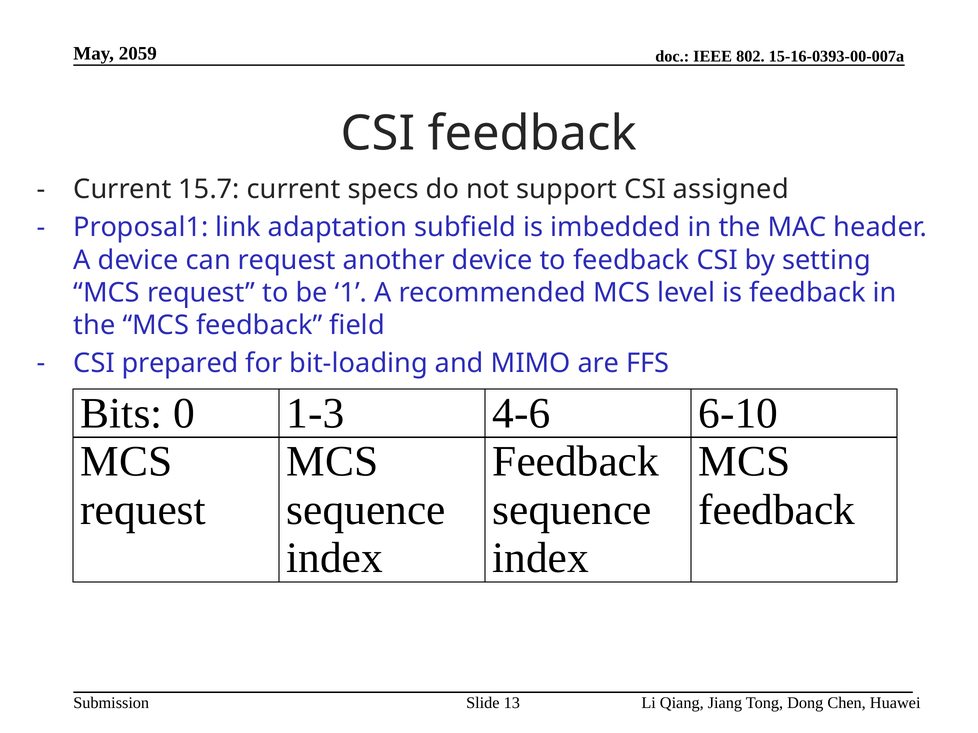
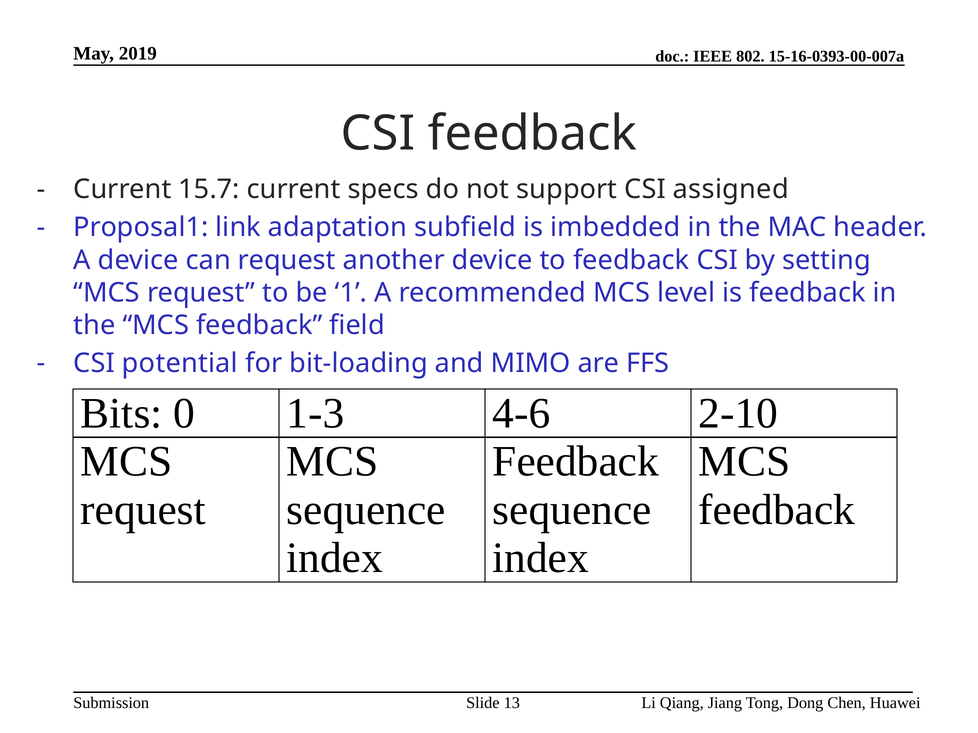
2059: 2059 -> 2019 (138, 53)
prepared: prepared -> potential (180, 364)
6-10: 6-10 -> 2-10 (738, 414)
